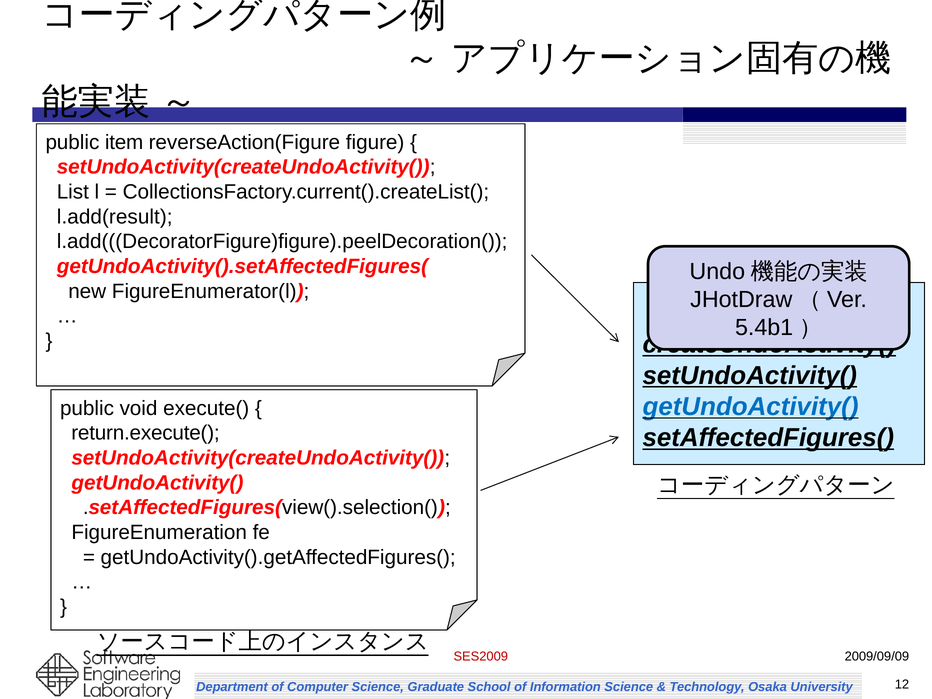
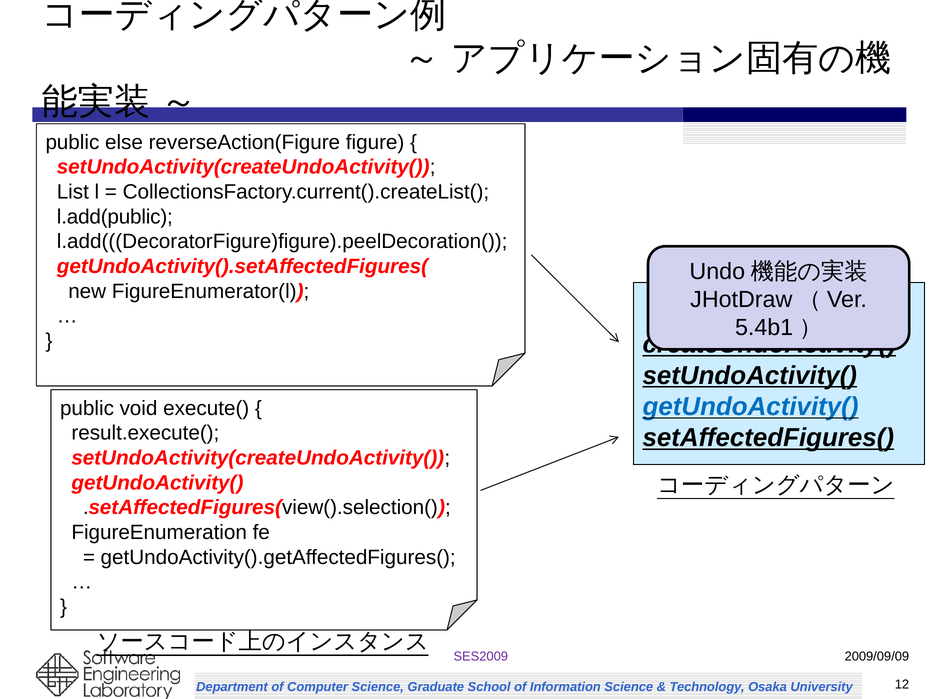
item: item -> else (124, 142)
l.add(result: l.add(result -> l.add(public (115, 217)
return.execute(: return.execute( -> result.execute( (145, 433)
SES2009 colour: red -> purple (481, 656)
